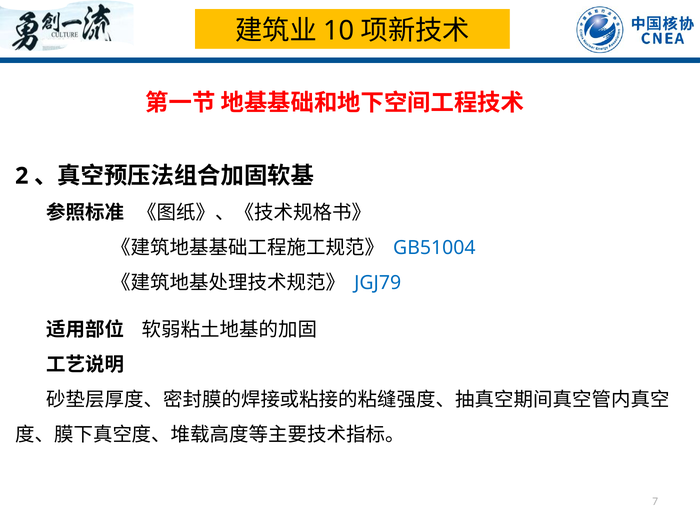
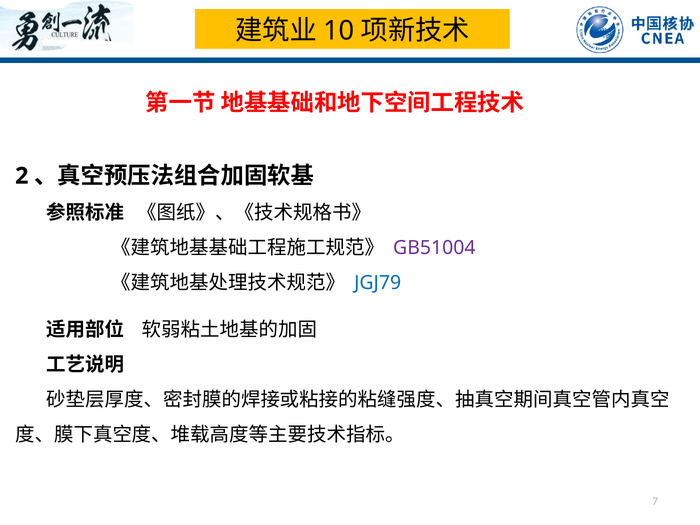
GB51004 colour: blue -> purple (434, 248)
